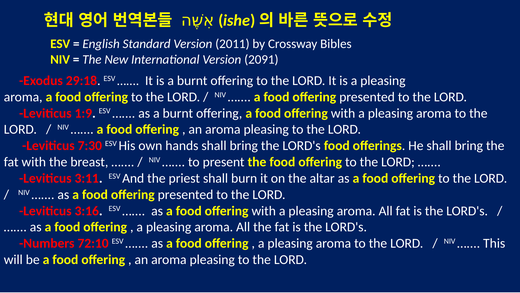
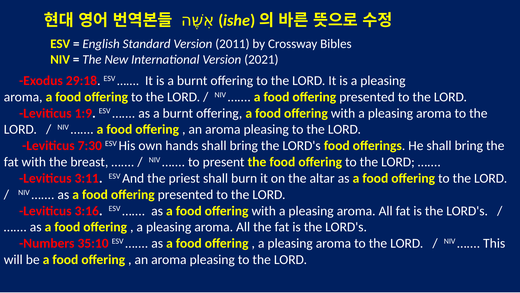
2091: 2091 -> 2021 (261, 59)
72:10: 72:10 -> 35:10 (93, 243)
